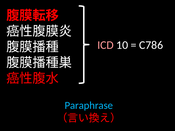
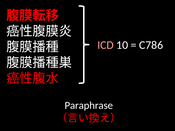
Paraphrase colour: light blue -> white (89, 106)
